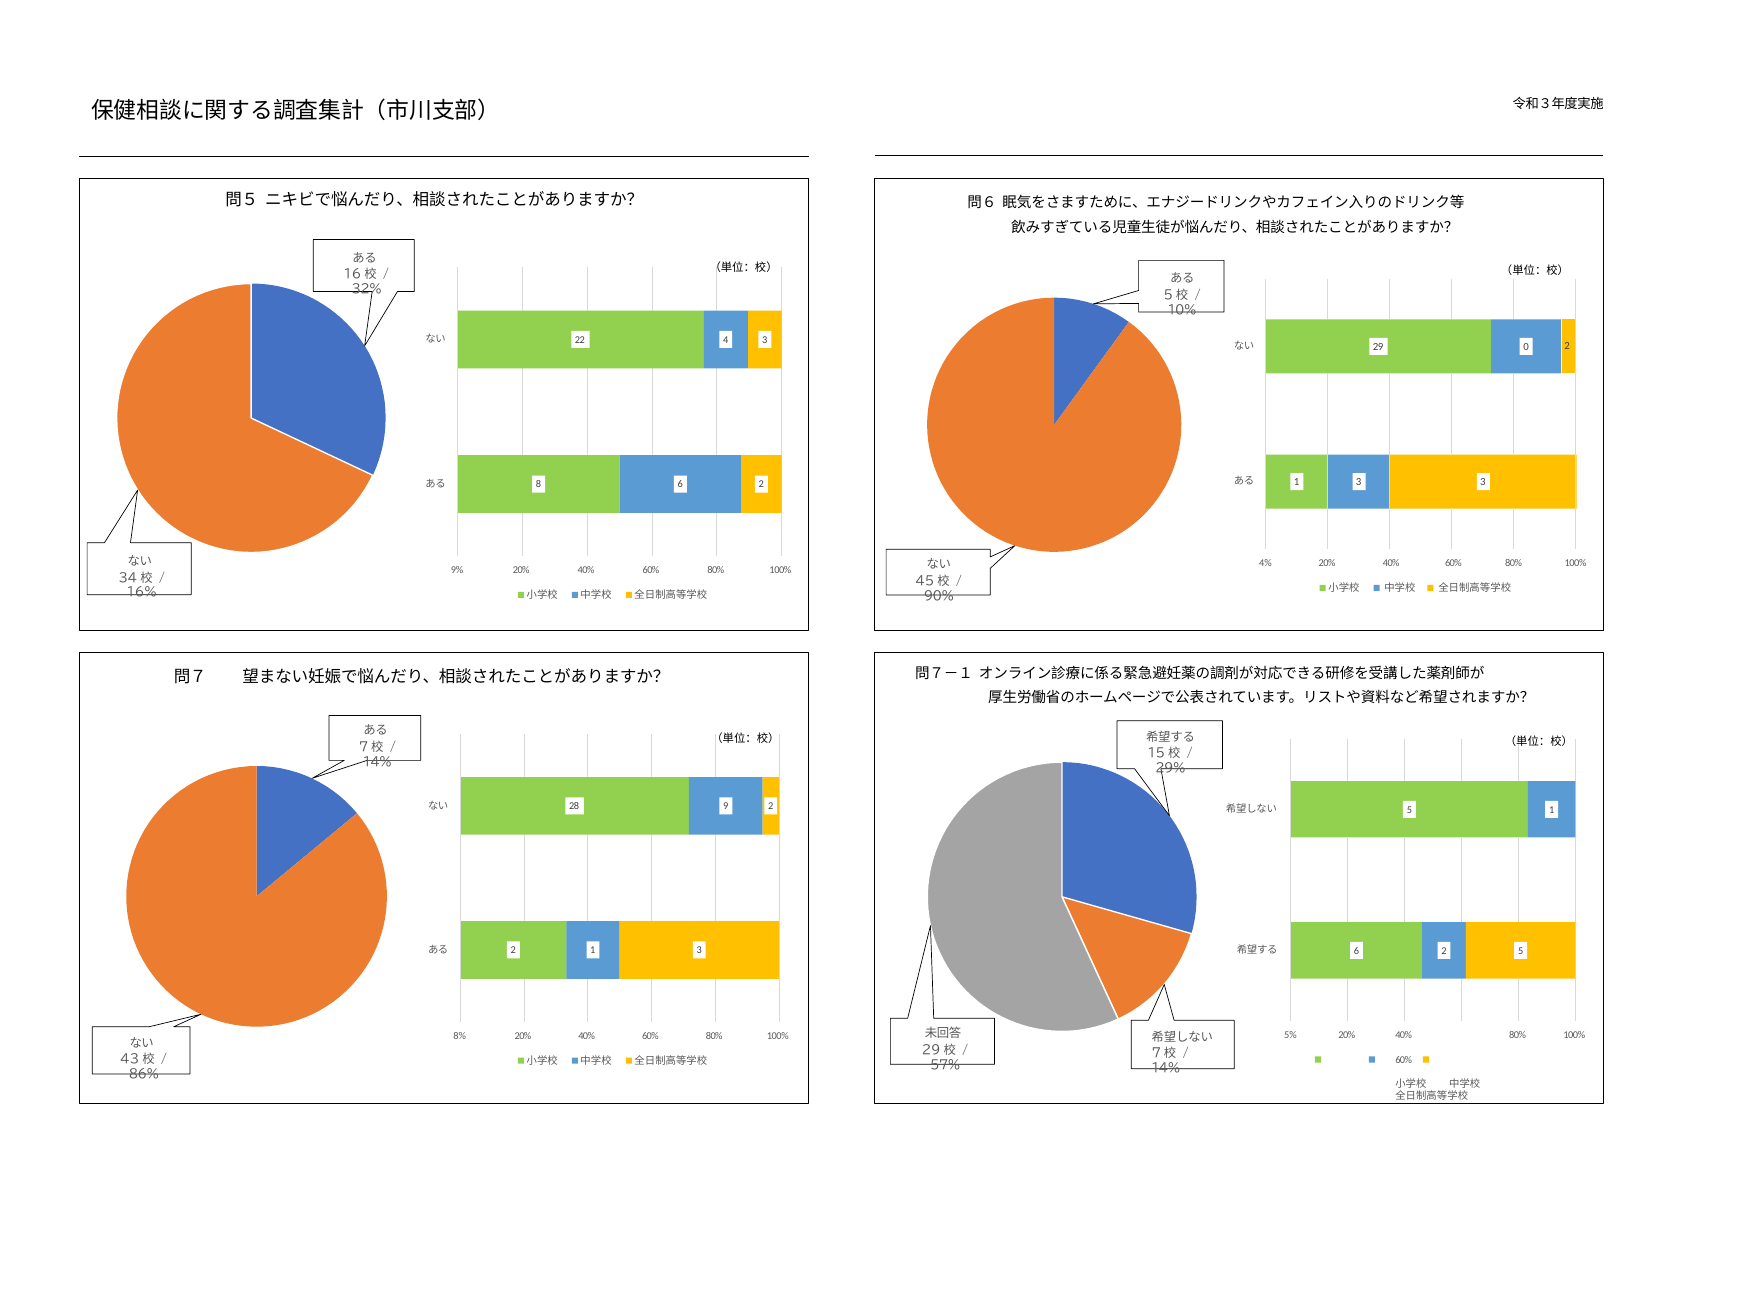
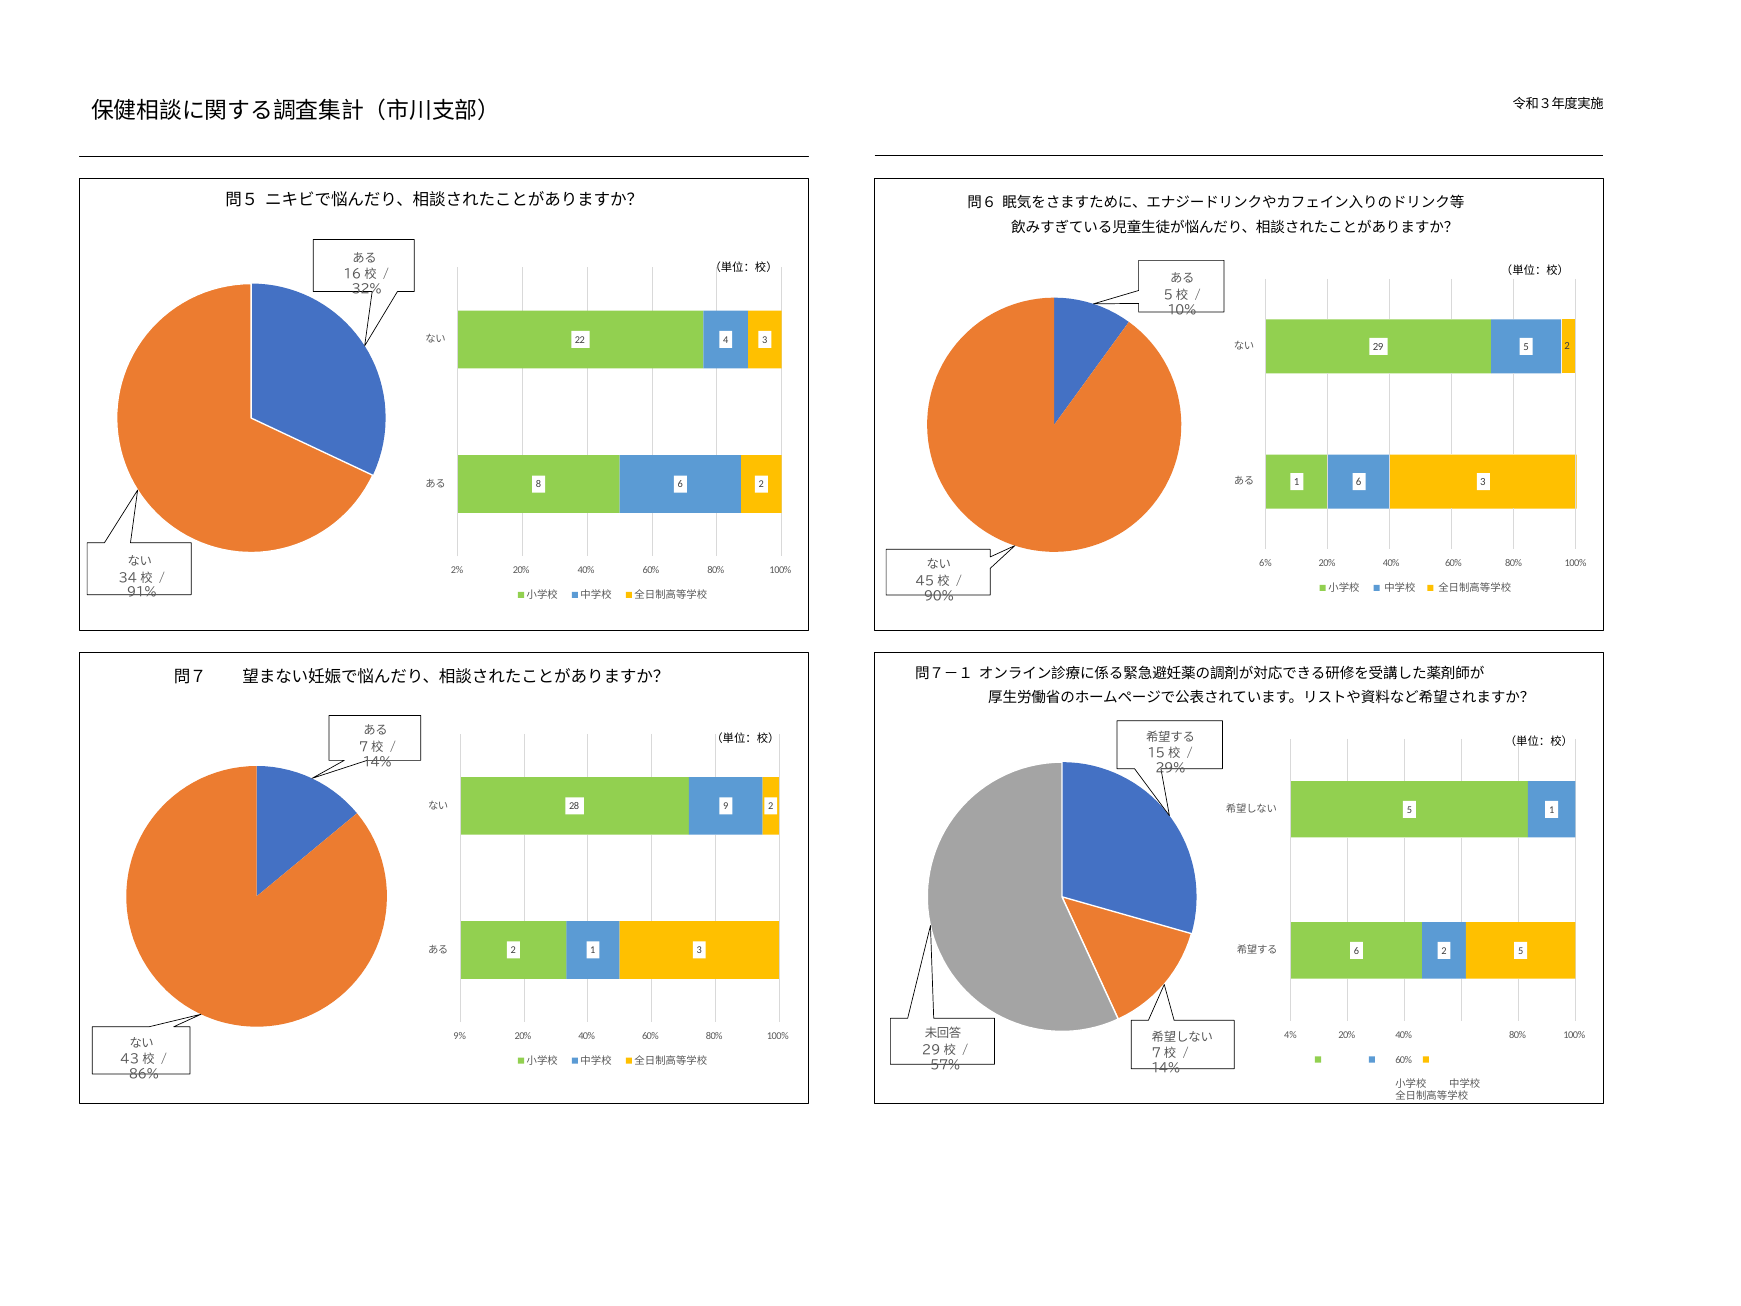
29 0: 0 -> 5 (1526, 347)
1 3: 3 -> 6 (1359, 481)
4%: 4% -> 6% (1265, 563)
9%: 9% -> 2% (457, 570)
16%: 16% -> 91% (142, 593)
5%: 5% -> 4% (1290, 1035)
8%: 8% -> 9% (460, 1036)
